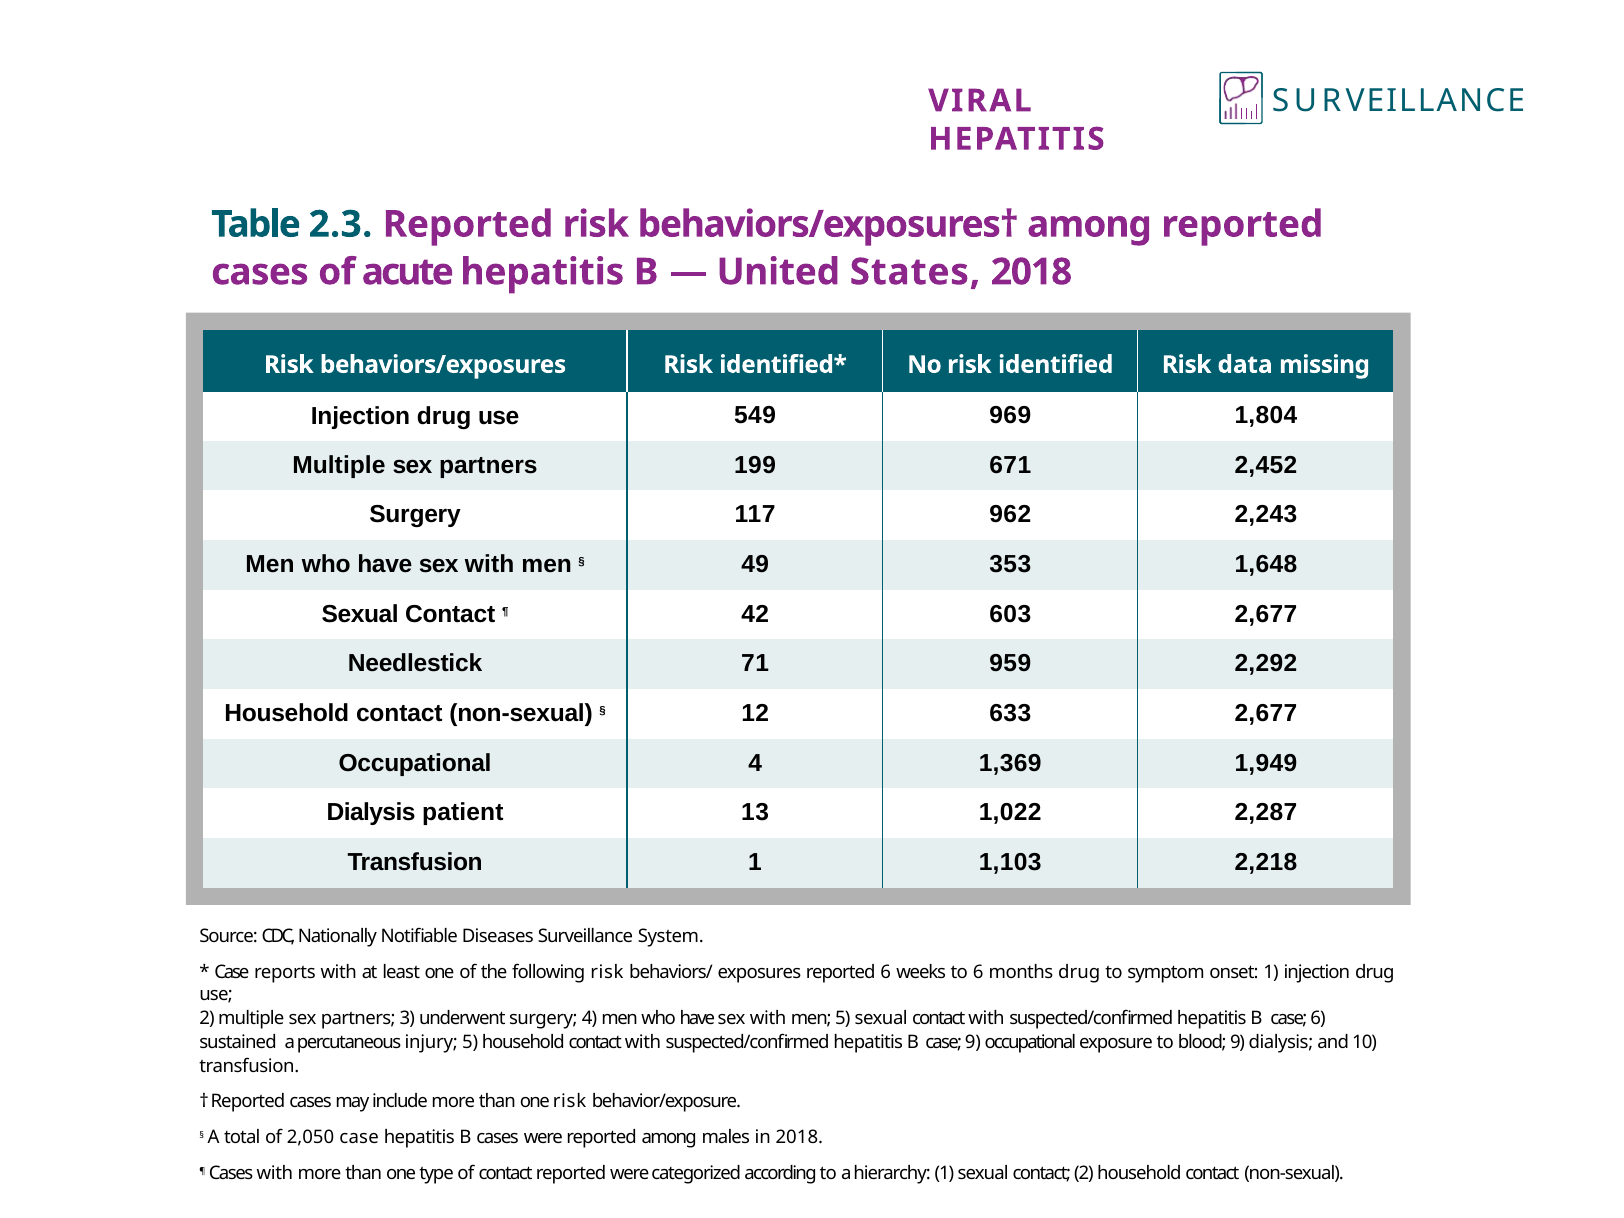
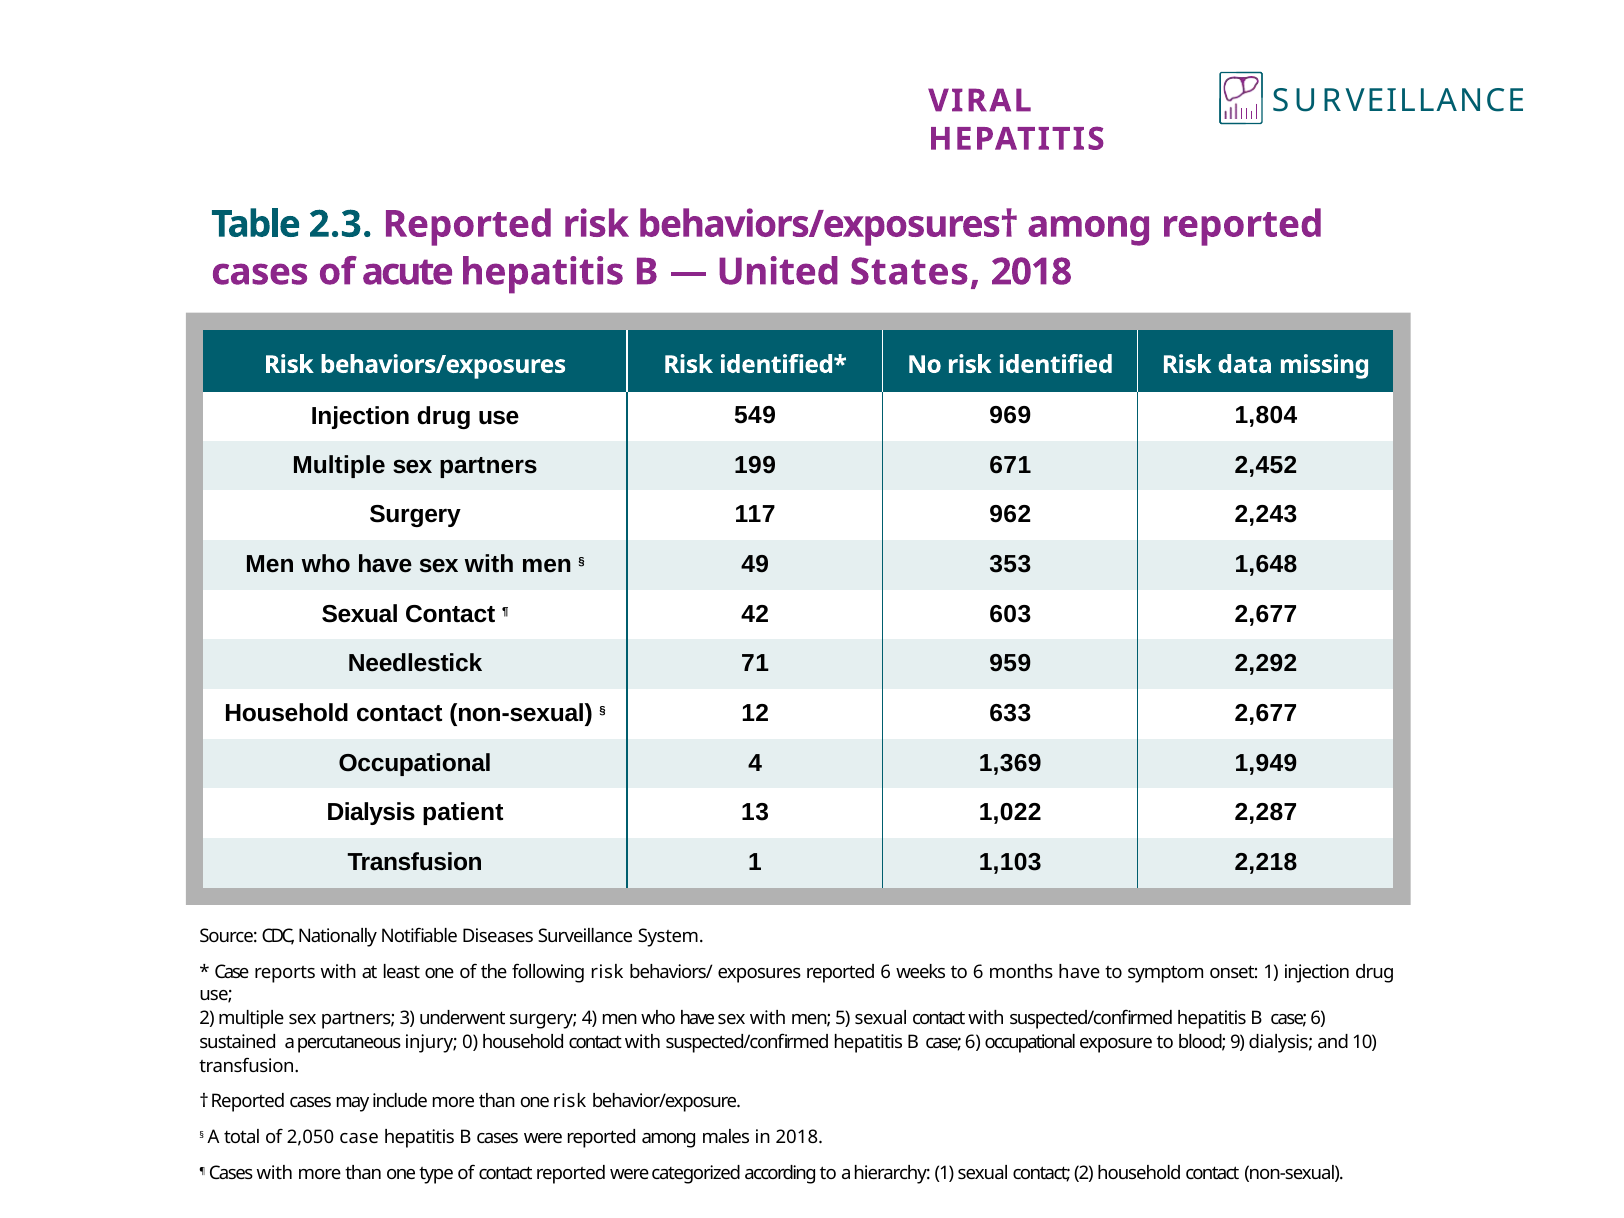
months drug: drug -> have (1079, 972)
injury 5: 5 -> 0 (470, 1042)
9: 9 -> 6 (973, 1042)
